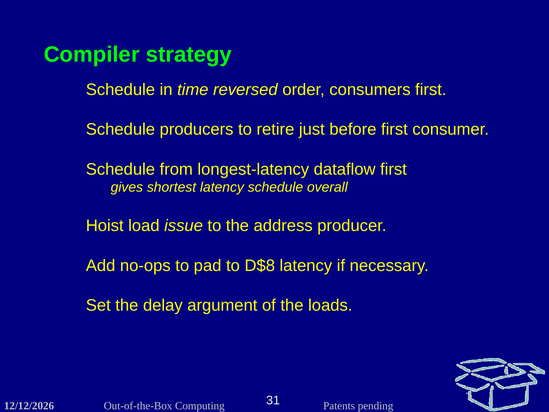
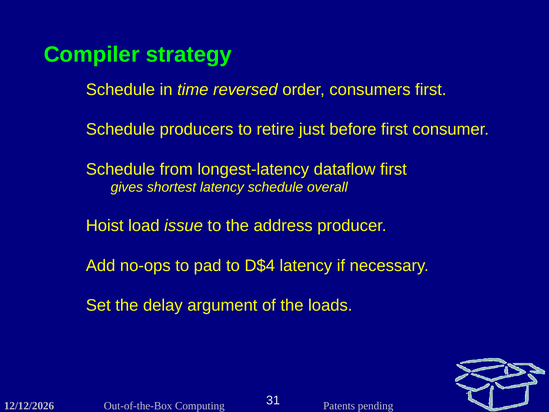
D$8: D$8 -> D$4 (260, 266)
